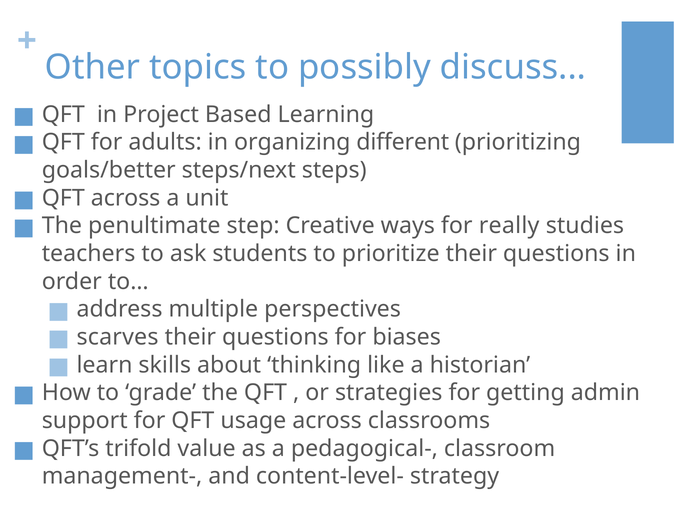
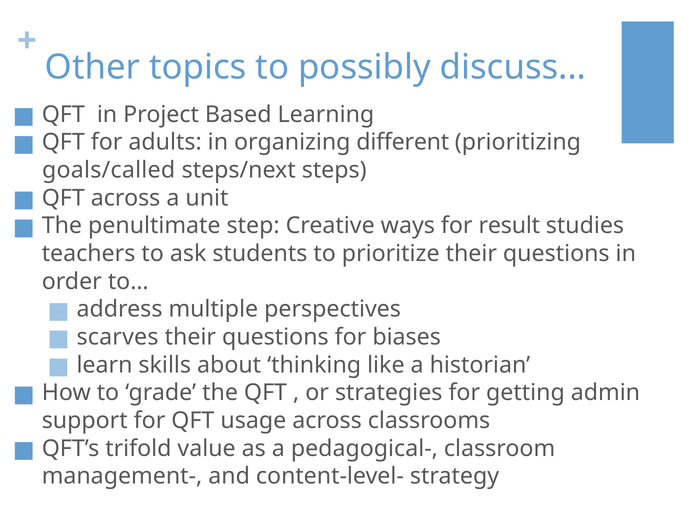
goals/better: goals/better -> goals/called (109, 170)
really: really -> result (509, 226)
